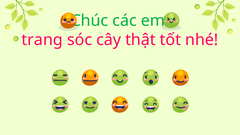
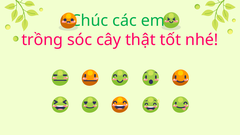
trang: trang -> trồng (42, 40)
